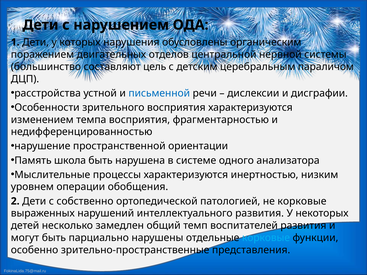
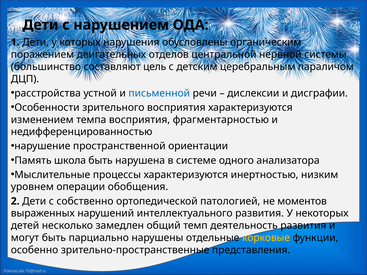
не корковые: корковые -> моментов (302, 201)
воспитателей: воспитателей -> деятельность (244, 226)
корковые colour: light blue -> yellow (266, 238)
